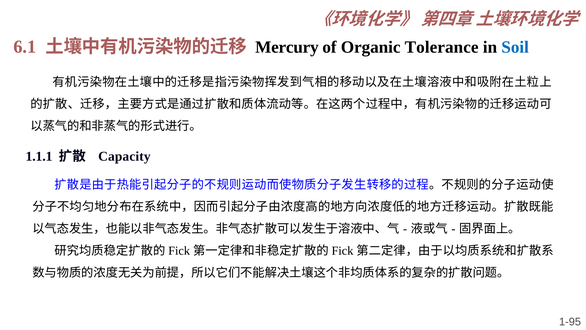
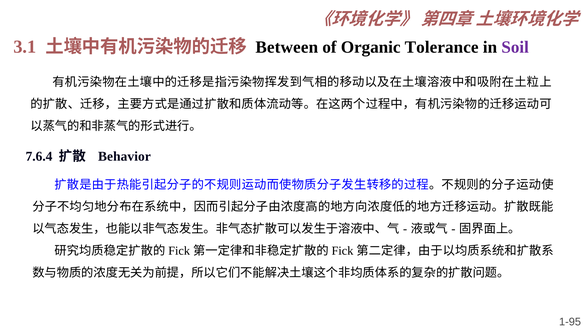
6.1: 6.1 -> 3.1 (25, 47)
Mercury: Mercury -> Between (287, 47)
Soil colour: blue -> purple (515, 47)
1.1.1: 1.1.1 -> 7.6.4 (39, 156)
Capacity: Capacity -> Behavior (124, 156)
